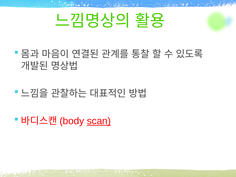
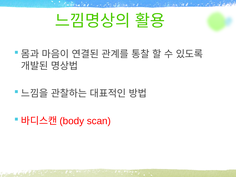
scan underline: present -> none (99, 121)
